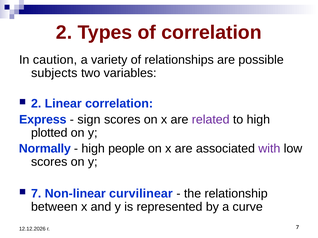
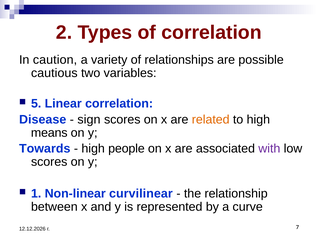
subjects: subjects -> cautious (54, 73)
2: 2 -> 5 (36, 104)
Express: Express -> Disease (43, 120)
related colour: purple -> orange (211, 120)
plotted: plotted -> means (49, 133)
Normally: Normally -> Towards (45, 149)
7: 7 -> 1 (36, 194)
